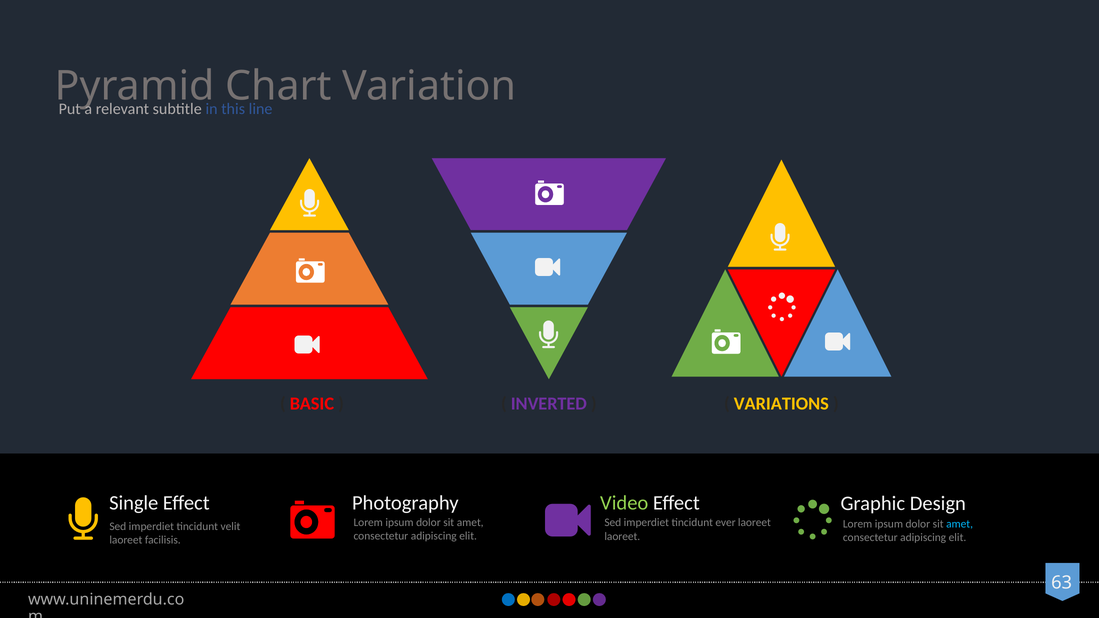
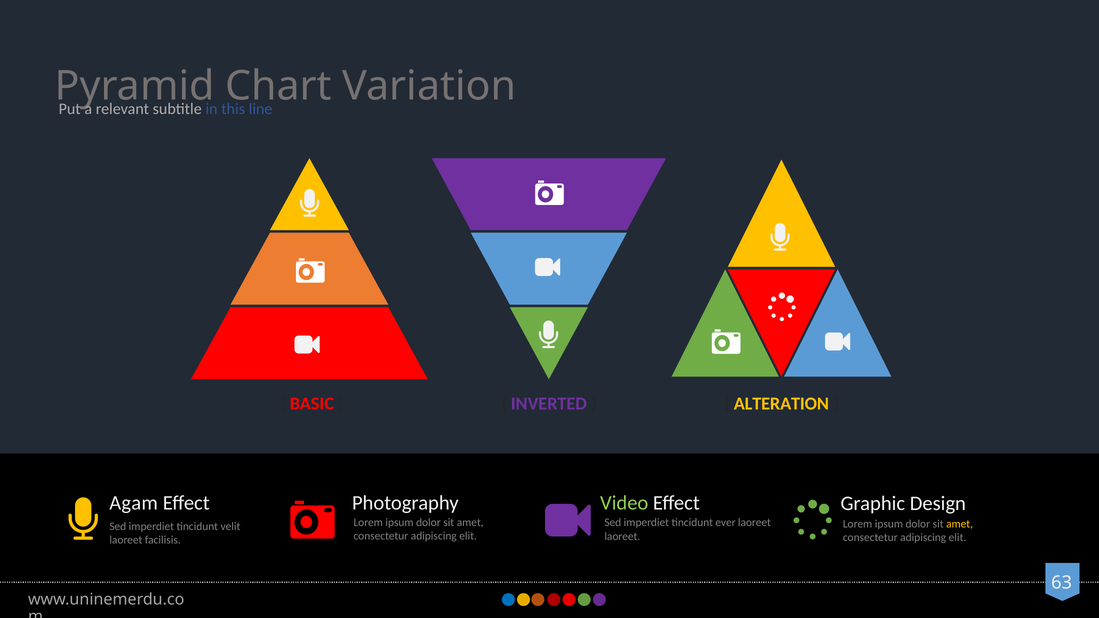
VARIATIONS: VARIATIONS -> ALTERATION (781, 404)
Single: Single -> Agam (134, 503)
amet colour: light blue -> yellow (960, 524)
